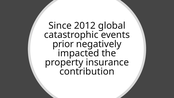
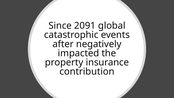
2012: 2012 -> 2091 (85, 26)
prior: prior -> after (63, 44)
